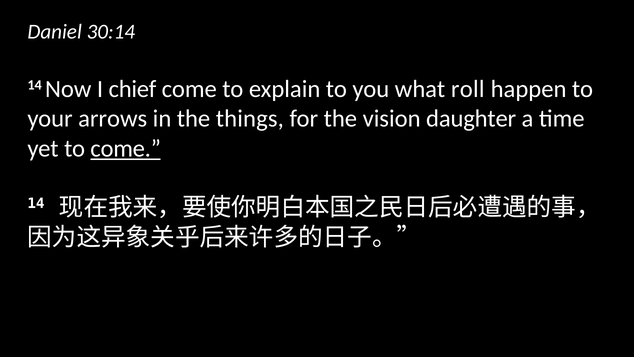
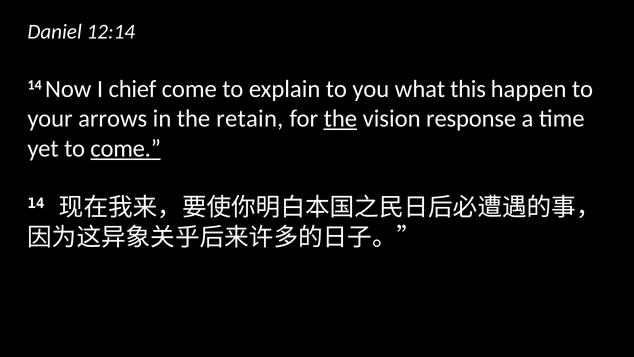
30:14: 30:14 -> 12:14 (111, 32)
roll: roll -> this (468, 89)
things: things -> retain (250, 119)
the underline: none -> present (340, 119)
daughter: daughter -> response (471, 119)
